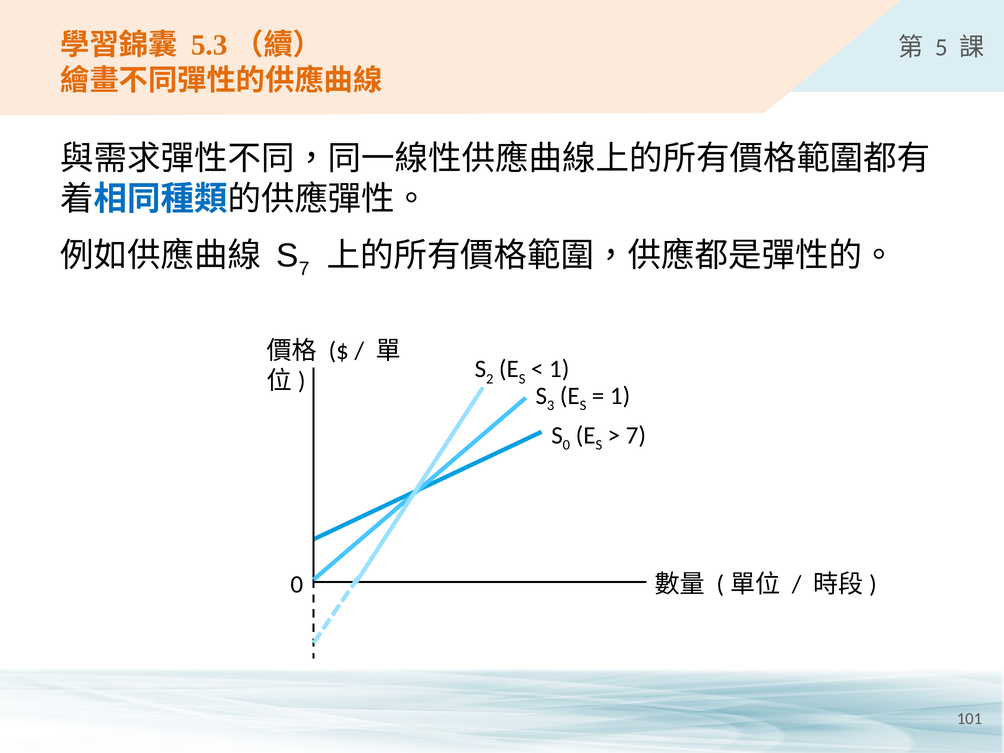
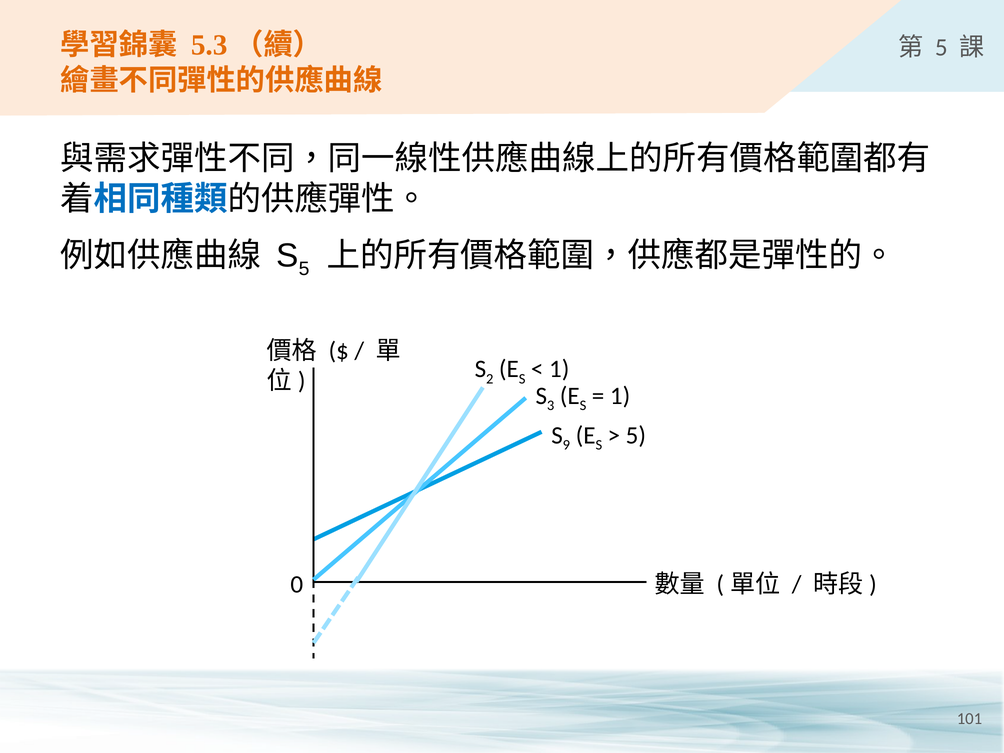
7: 7 -> 5 (304, 269)
0: 0 -> 9 (566, 445)
7: 7 -> 5 (636, 435)
